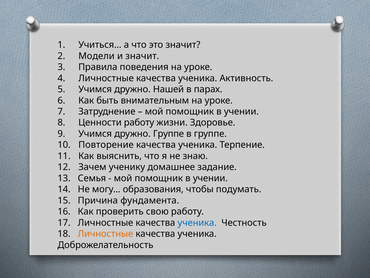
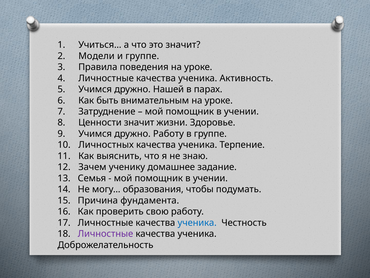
и значит: значит -> группе (142, 56)
Ценности работу: работу -> значит (139, 122)
дружно Группе: Группе -> Работу (168, 134)
Повторение: Повторение -> Личностных (106, 145)
Личностные colour: orange -> purple (105, 233)
